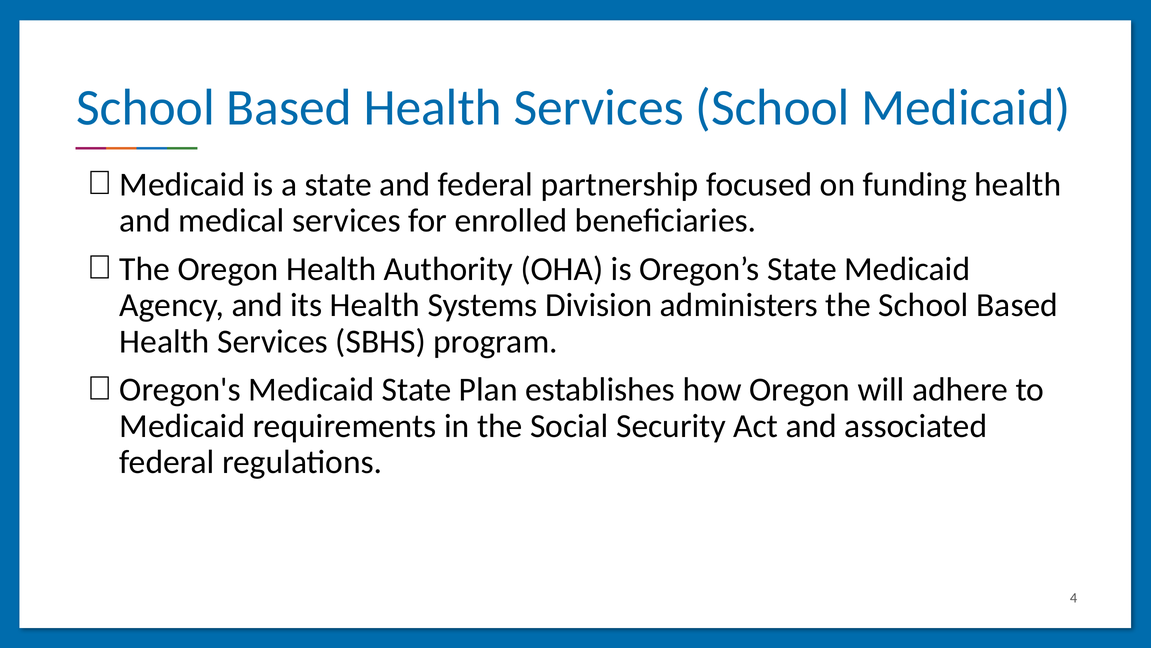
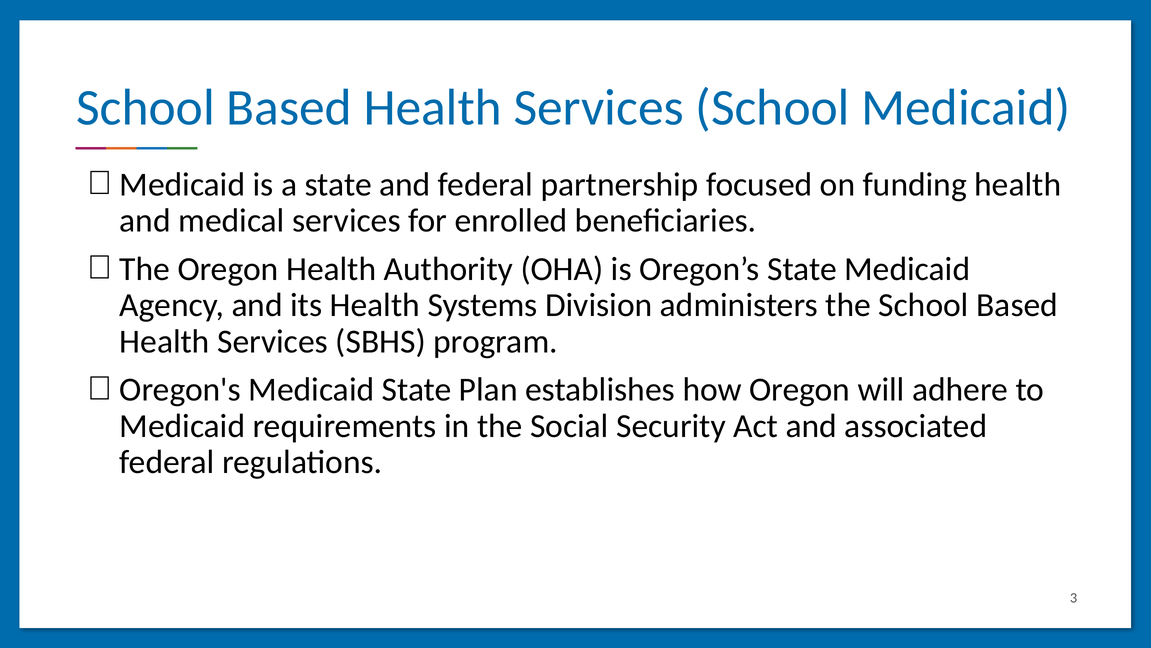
4: 4 -> 3 (1074, 598)
